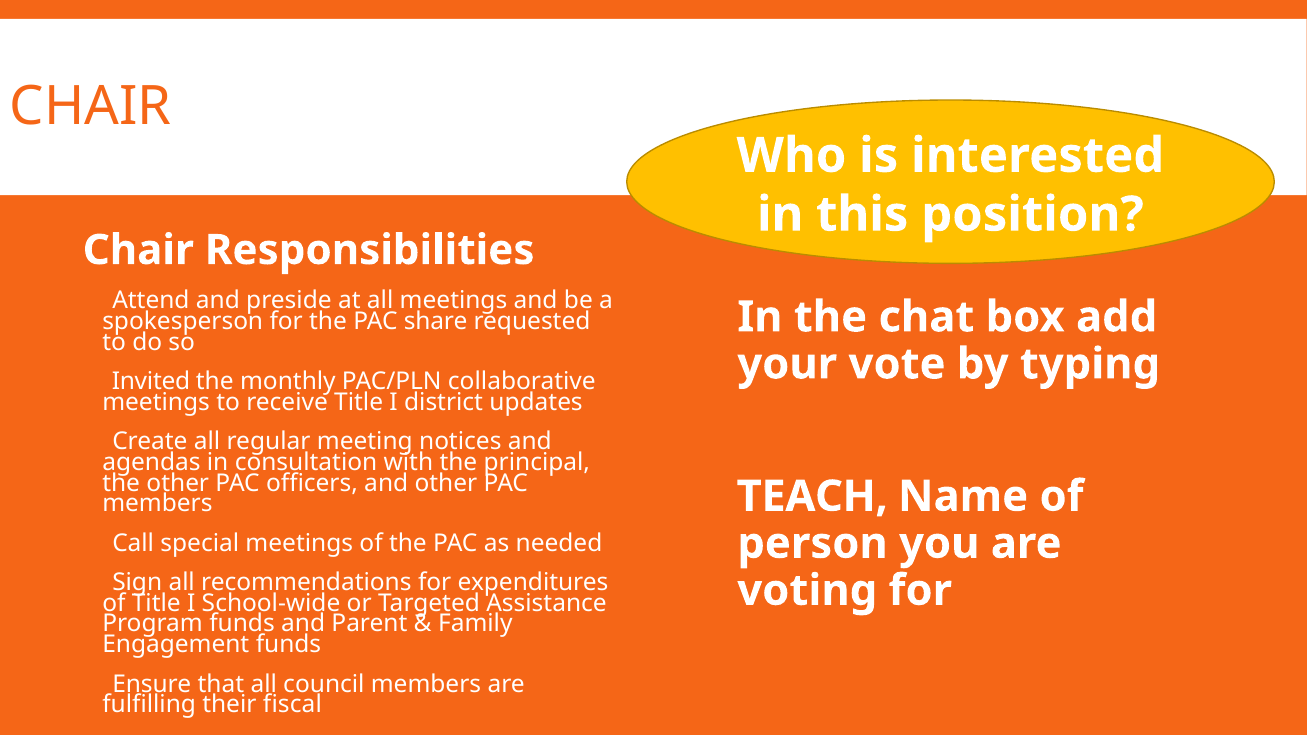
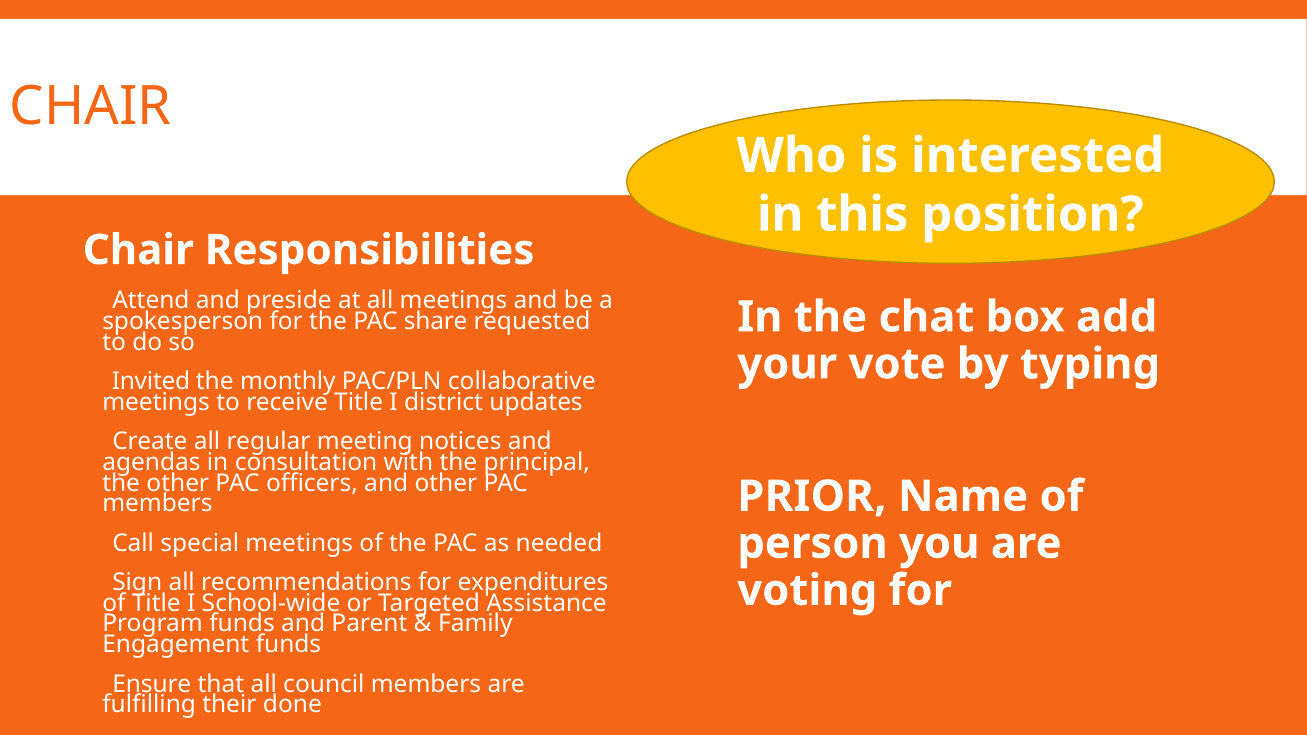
TEACH: TEACH -> PRIOR (812, 497)
fiscal: fiscal -> done (292, 705)
